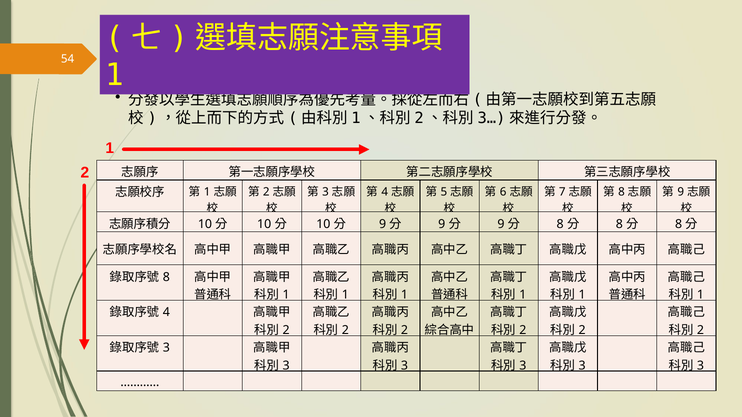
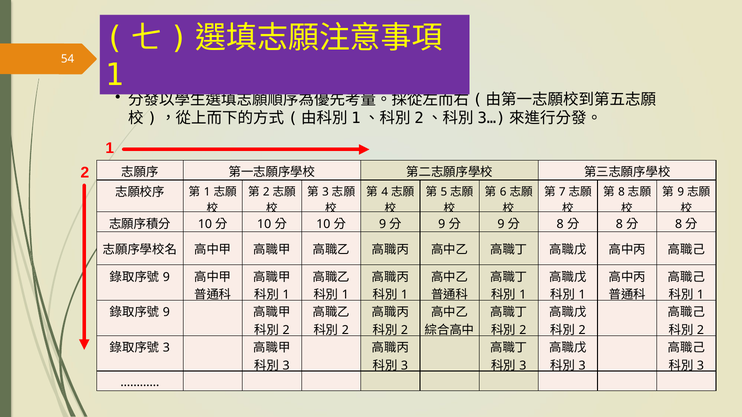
8: 8 -> 9 (166, 277)
4: 4 -> 9 (166, 313)
